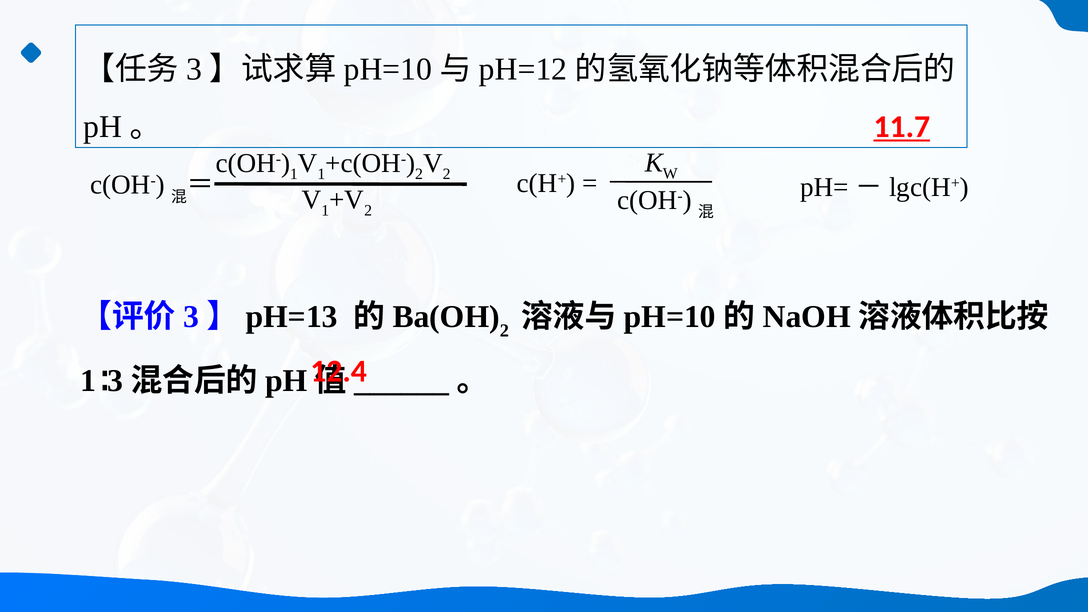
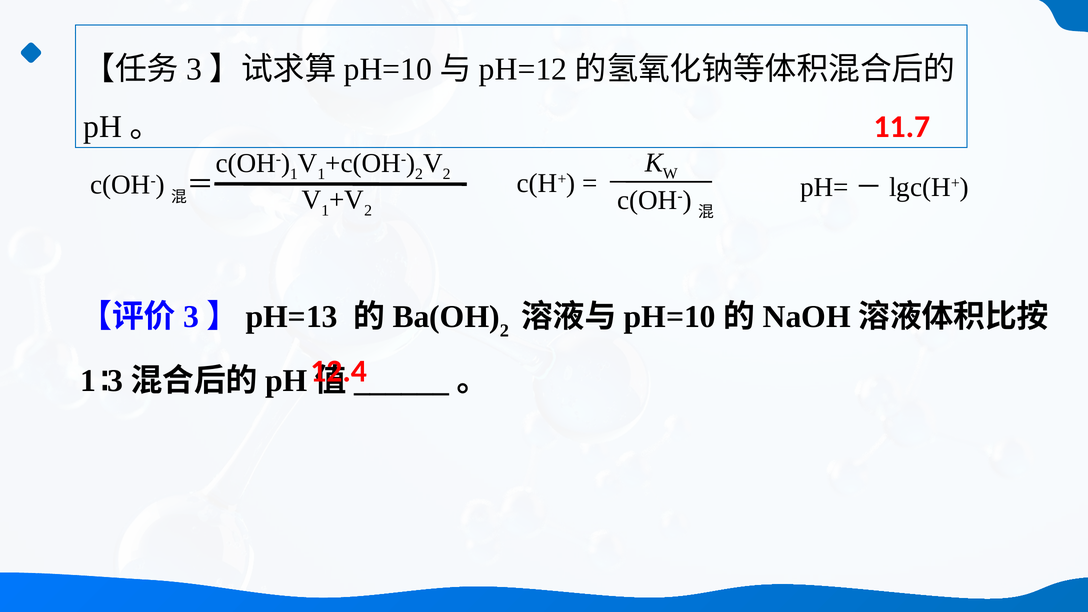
11.7 underline: present -> none (902, 127)
